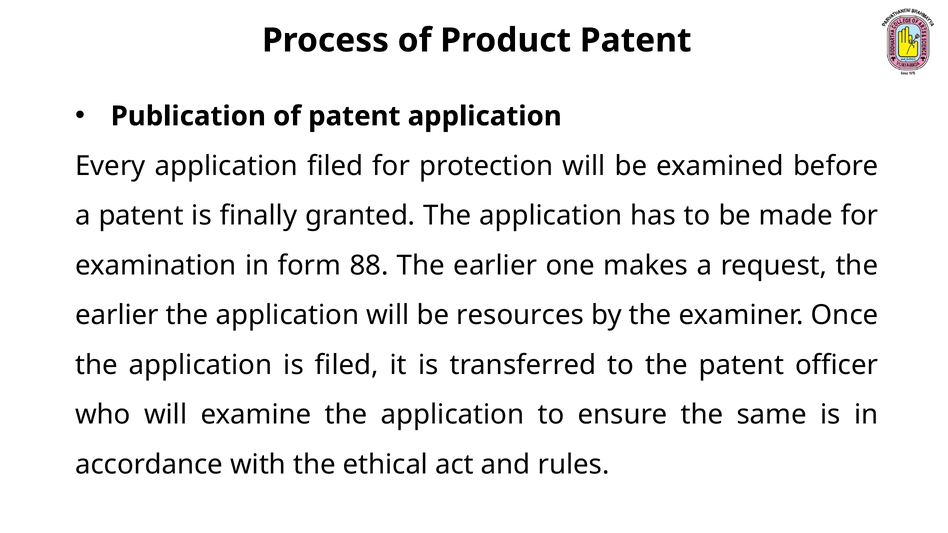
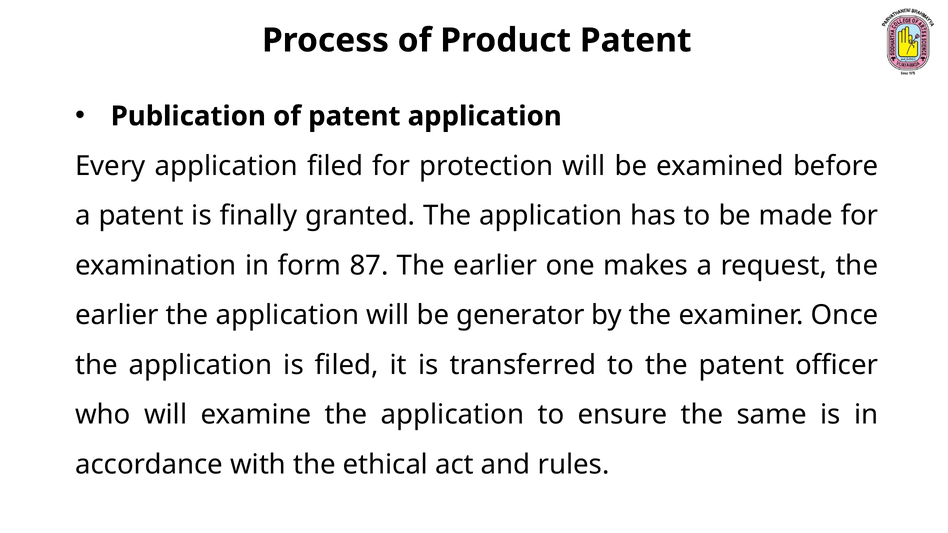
88: 88 -> 87 (369, 266)
resources: resources -> generator (520, 315)
